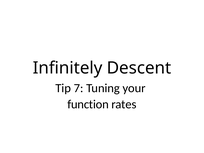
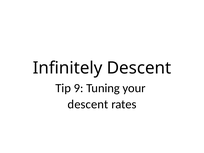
7: 7 -> 9 (79, 88)
function: function -> descent (88, 104)
